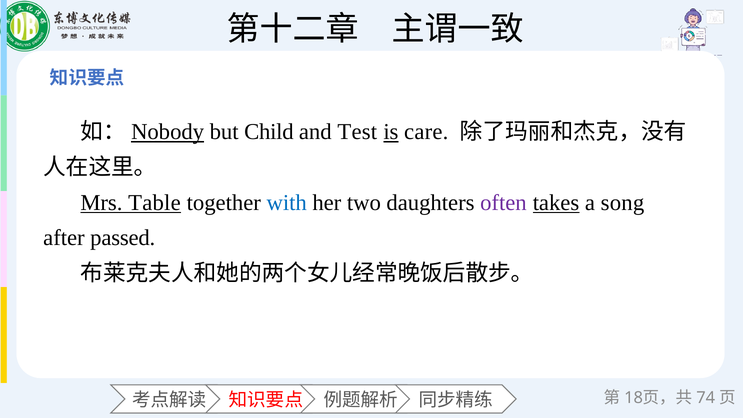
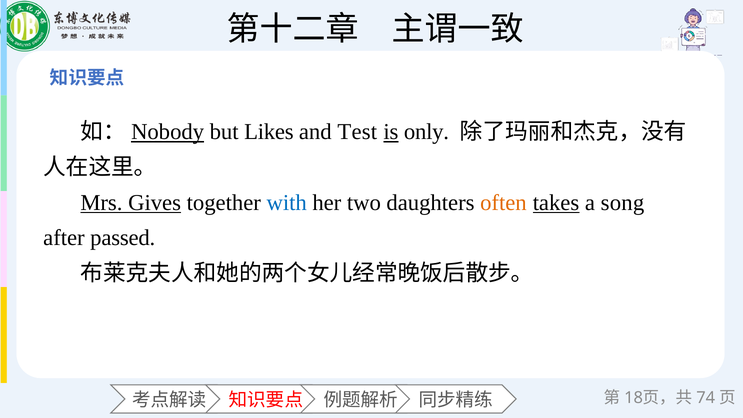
Child: Child -> Likes (269, 132)
care: care -> only (426, 132)
Table: Table -> Gives (155, 203)
often colour: purple -> orange (503, 203)
